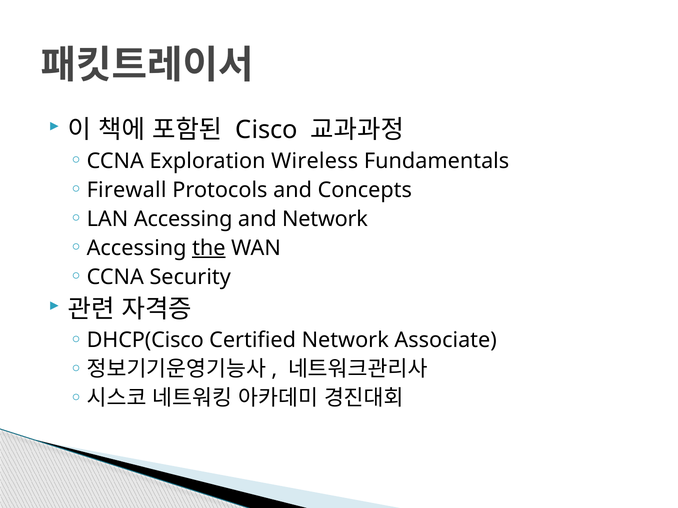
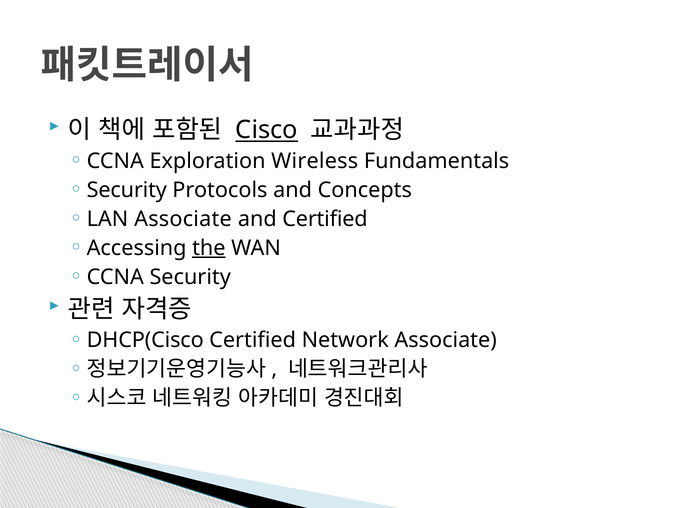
Cisco underline: none -> present (267, 130)
Firewall: Firewall -> Security (127, 190)
LAN Accessing: Accessing -> Associate (183, 219)
and Network: Network -> Certified (325, 219)
